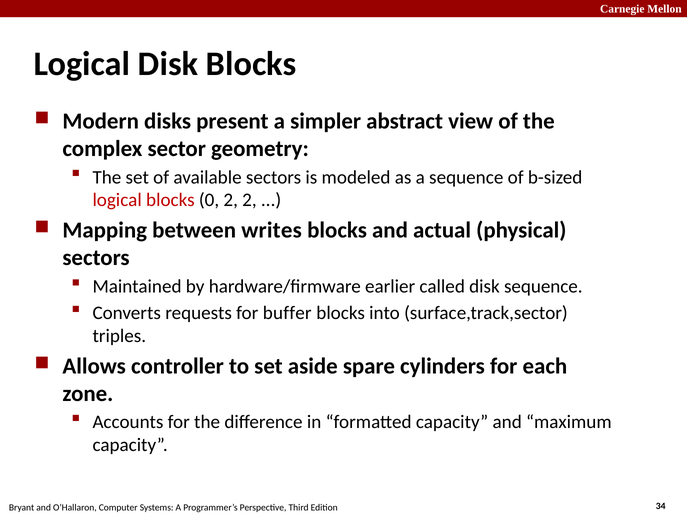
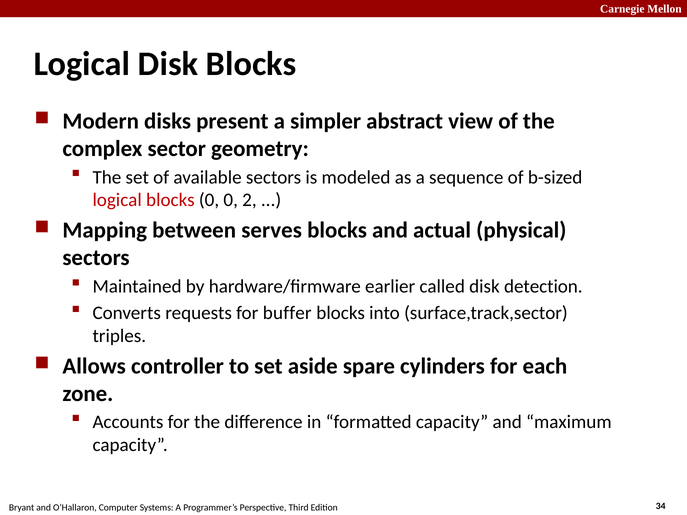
0 2: 2 -> 0 (231, 200)
writes: writes -> serves (272, 230)
disk sequence: sequence -> detection (543, 287)
